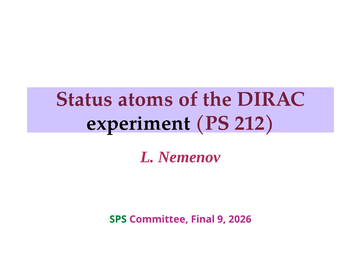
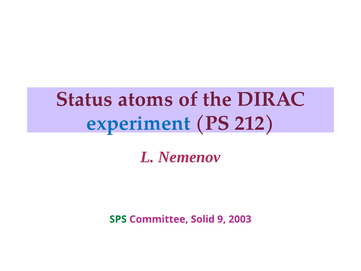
experiment colour: black -> blue (138, 123)
Final: Final -> Solid (203, 219)
2026: 2026 -> 2003 (240, 219)
